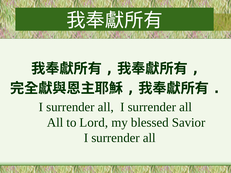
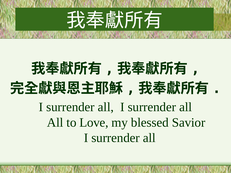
Lord: Lord -> Love (94, 123)
